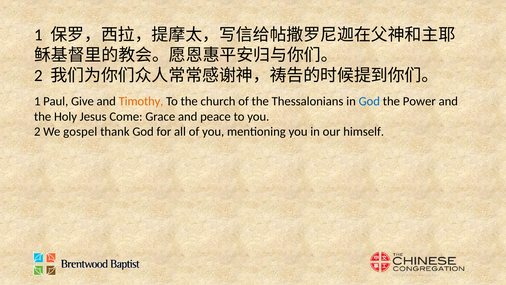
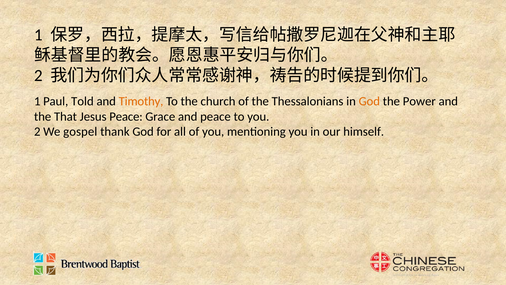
Give: Give -> Told (82, 101)
God colour: blue -> orange (369, 101)
Holy: Holy -> That (65, 116)
Jesus Come: Come -> Peace (126, 116)
